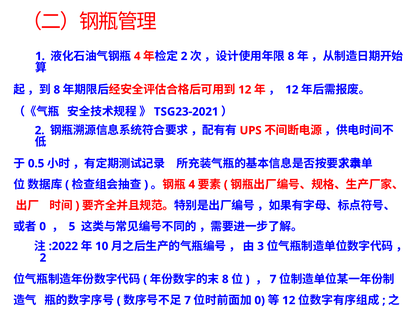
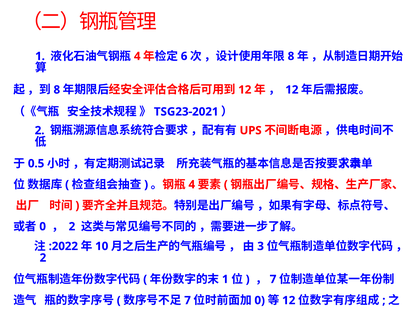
2: 2 -> 6 (184, 56)
5: 5 -> 2 (72, 226)
8: 8 -> 1 (225, 279)
